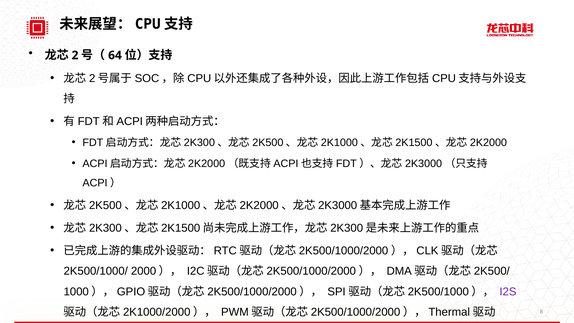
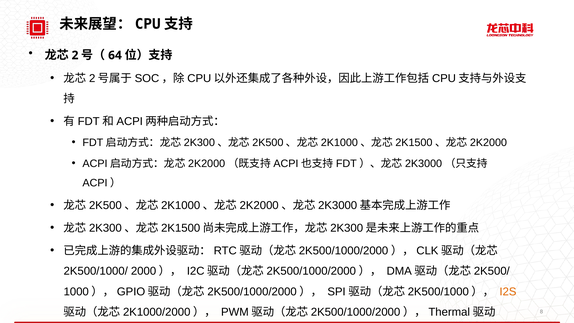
I2S colour: purple -> orange (508, 291)
